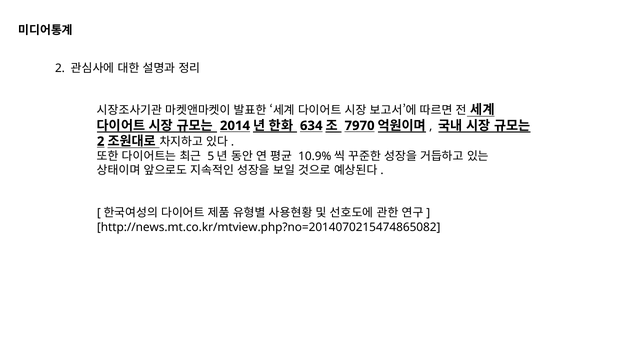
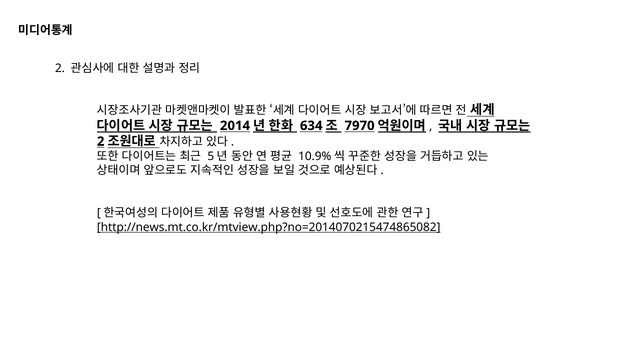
http://news.mt.co.kr/mtview.php?no=2014070215474865082 underline: none -> present (269, 227)
